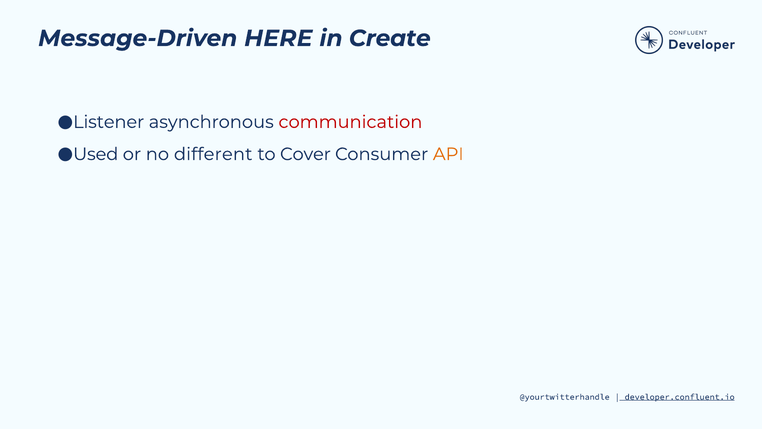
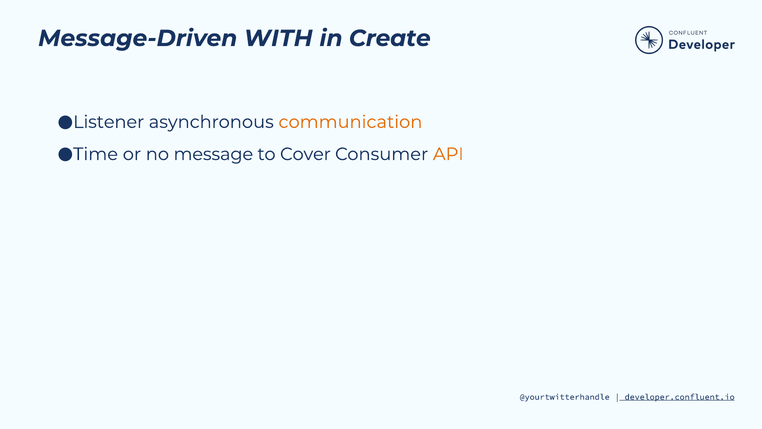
HERE: HERE -> WITH (278, 38)
communication colour: red -> orange (350, 122)
Used: Used -> Time (96, 154)
different: different -> message (213, 154)
